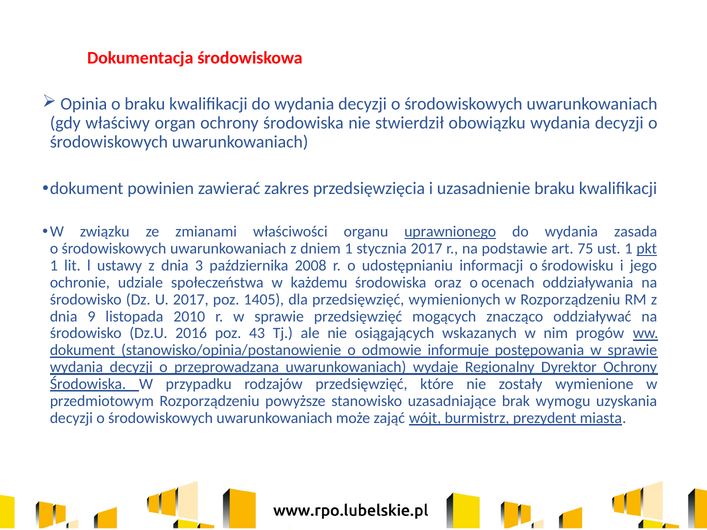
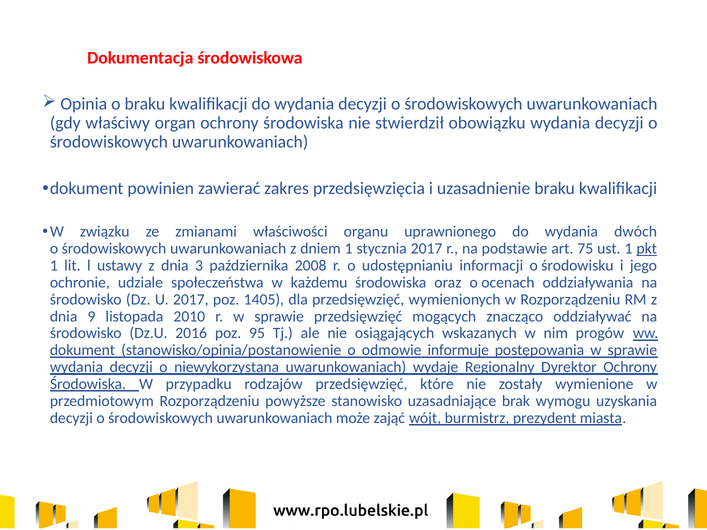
uprawnionego underline: present -> none (450, 232)
zasada: zasada -> dwóch (636, 232)
43: 43 -> 95 (257, 333)
przeprowadzana: przeprowadzana -> niewykorzystana (227, 367)
